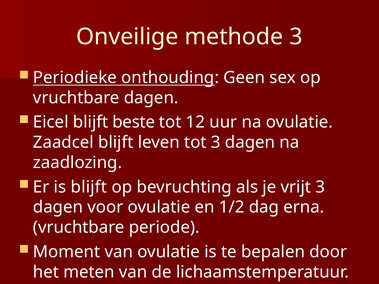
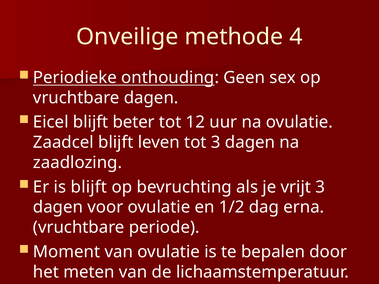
methode 3: 3 -> 4 (296, 37)
beste: beste -> beter (134, 122)
